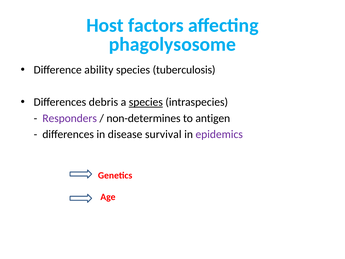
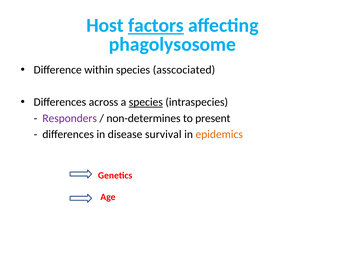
factors underline: none -> present (156, 25)
ability: ability -> within (99, 70)
tuberculosis: tuberculosis -> asscociated (184, 70)
debris: debris -> across (103, 102)
antigen: antigen -> present (213, 118)
epidemics colour: purple -> orange (219, 134)
